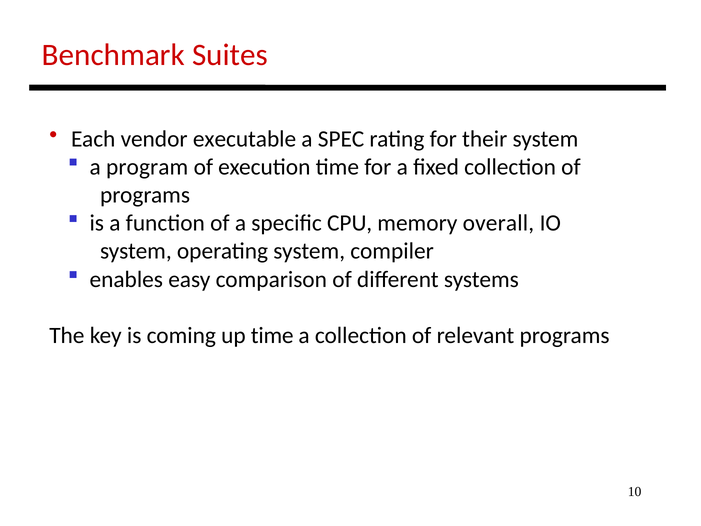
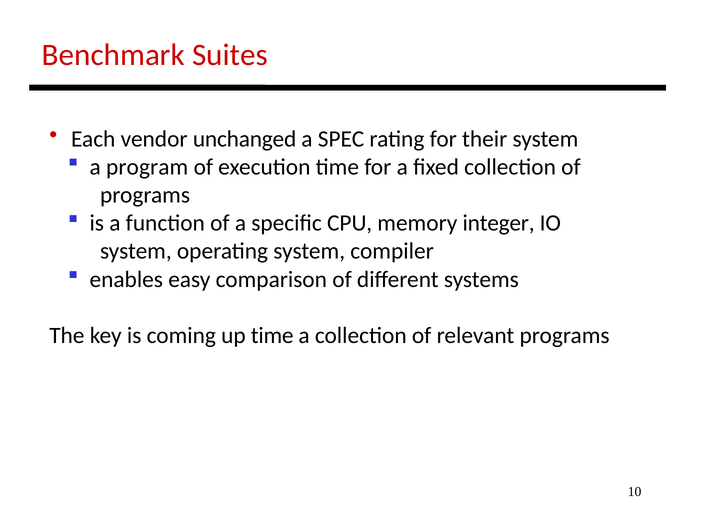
executable: executable -> unchanged (245, 139)
overall: overall -> integer (499, 223)
